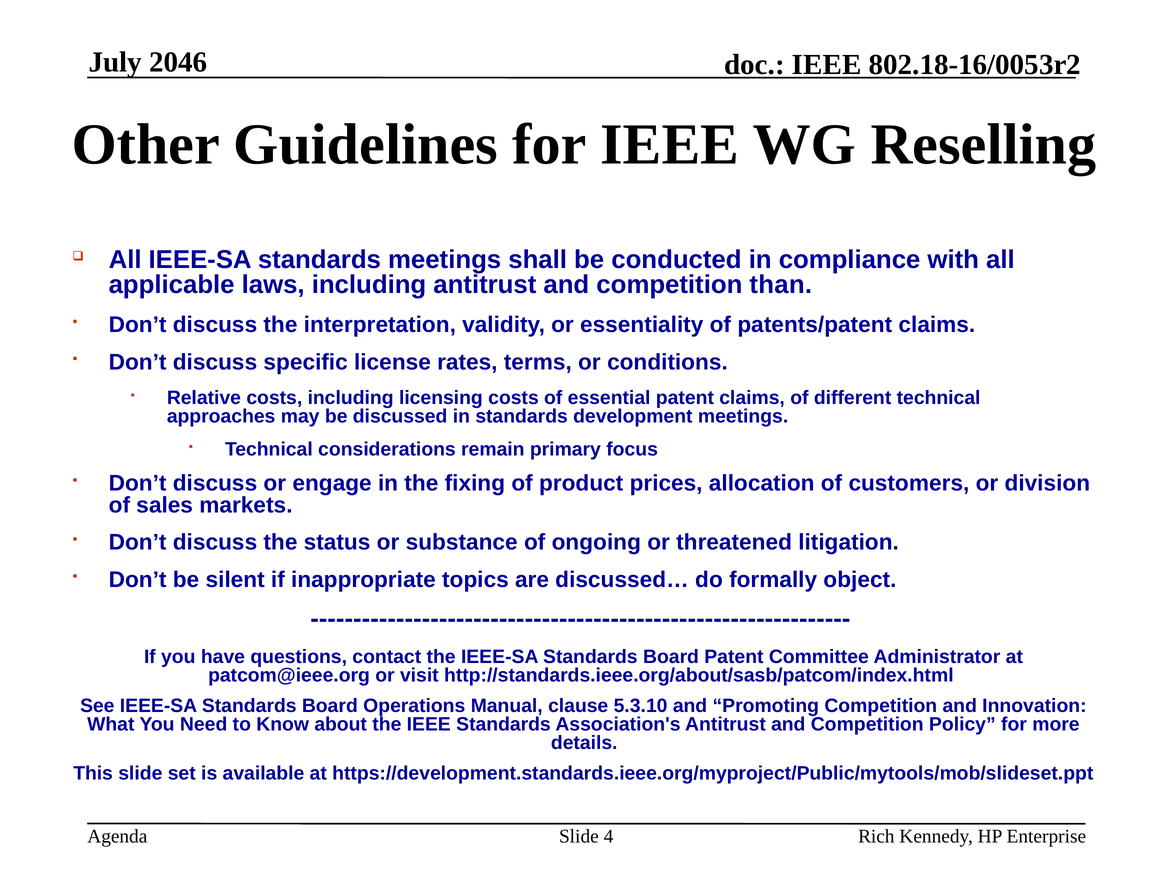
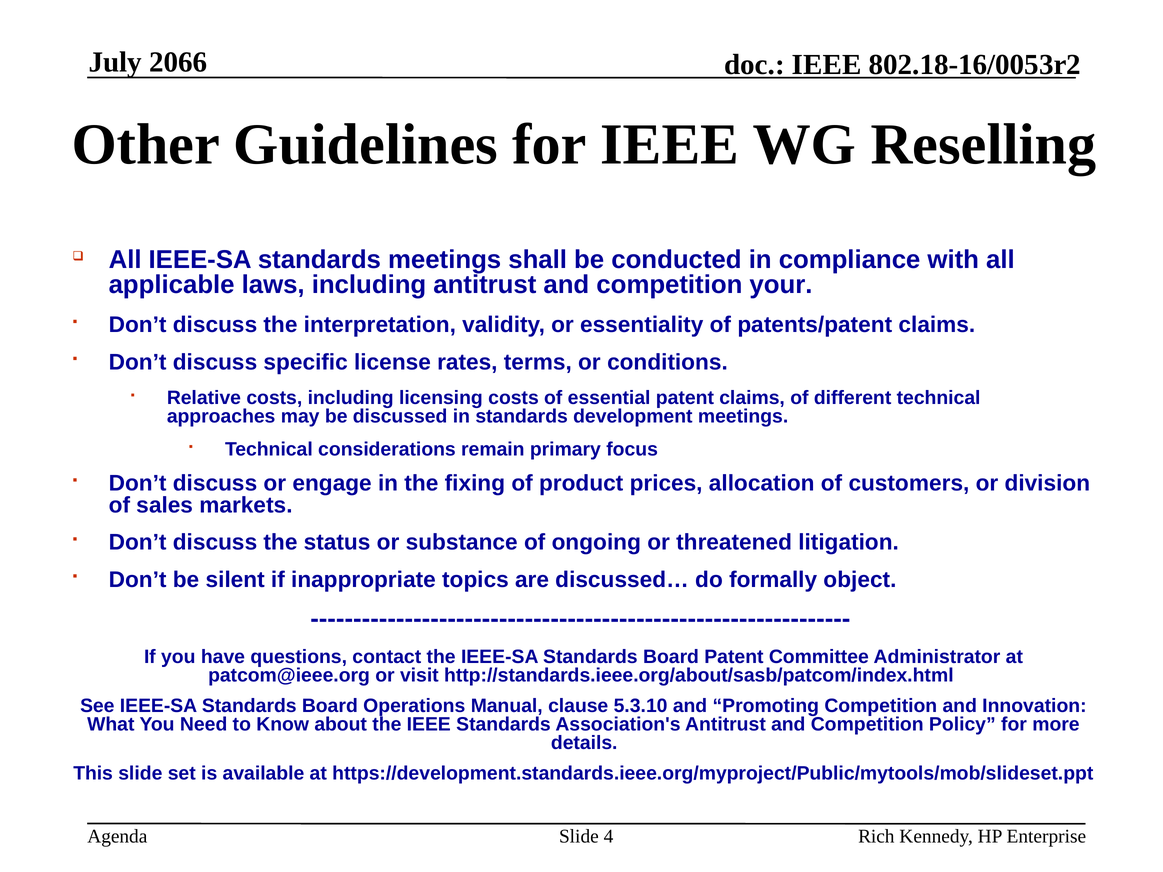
2046: 2046 -> 2066 (178, 62)
than: than -> your (781, 285)
